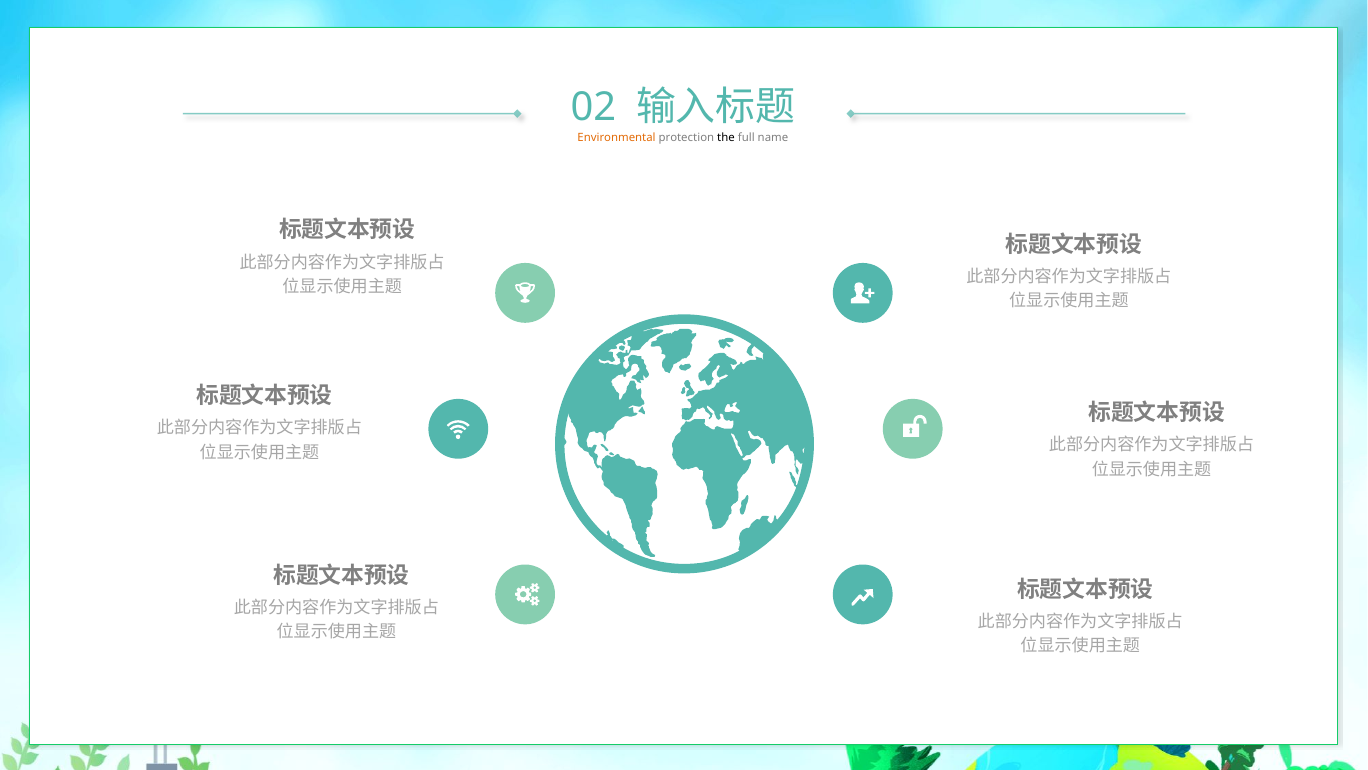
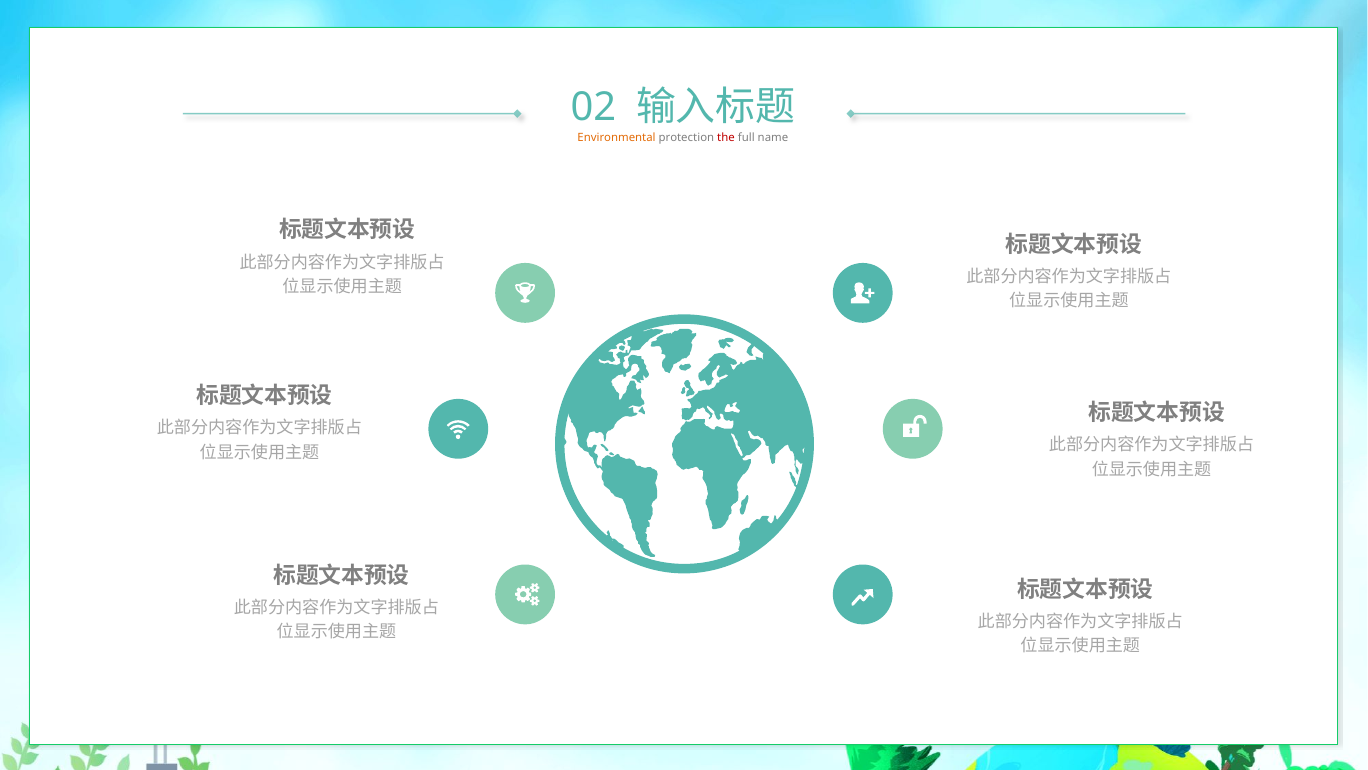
the colour: black -> red (726, 137)
